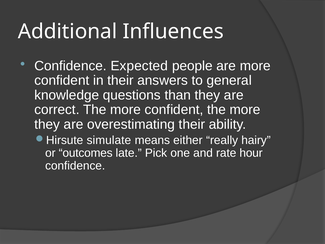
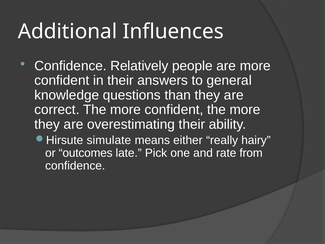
Expected: Expected -> Relatively (139, 66)
hour: hour -> from (251, 153)
